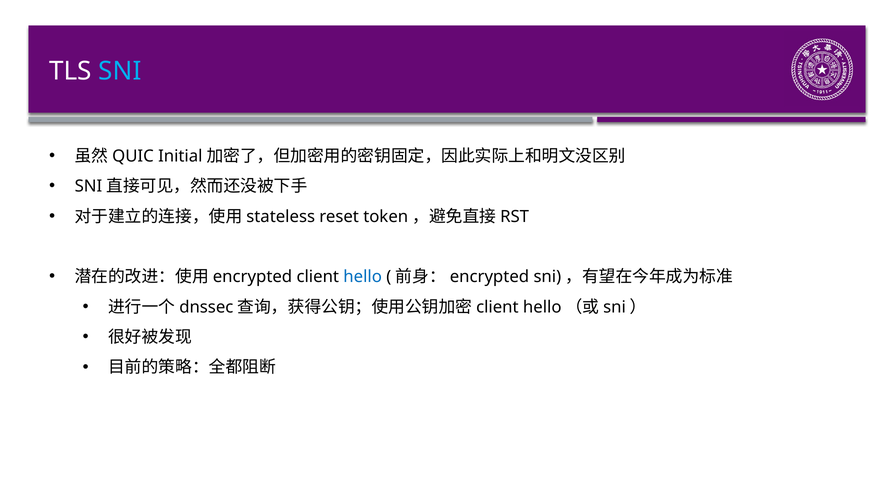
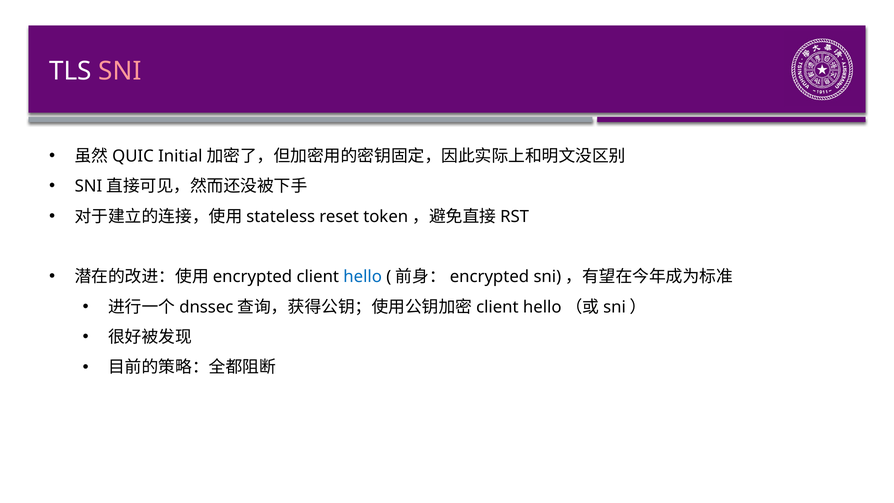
SNI colour: light blue -> pink (120, 71)
